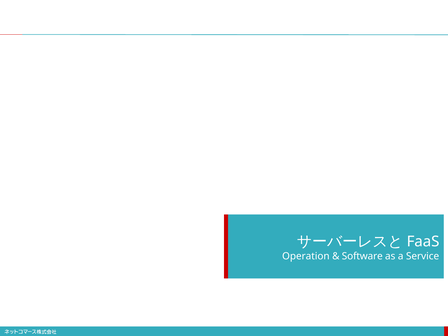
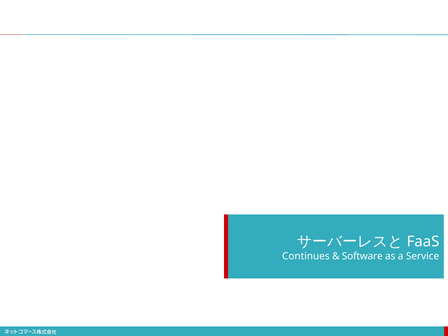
Operation: Operation -> Continues (306, 256)
